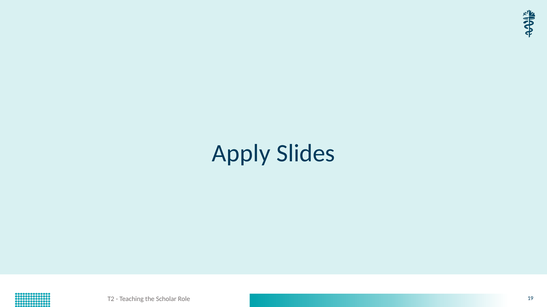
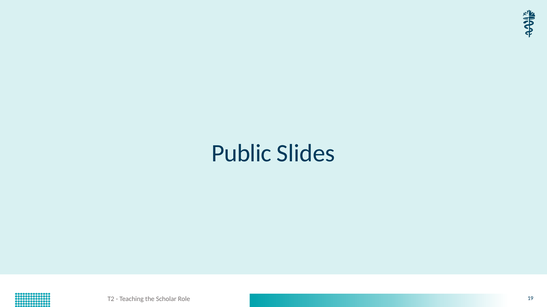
Apply: Apply -> Public (241, 154)
